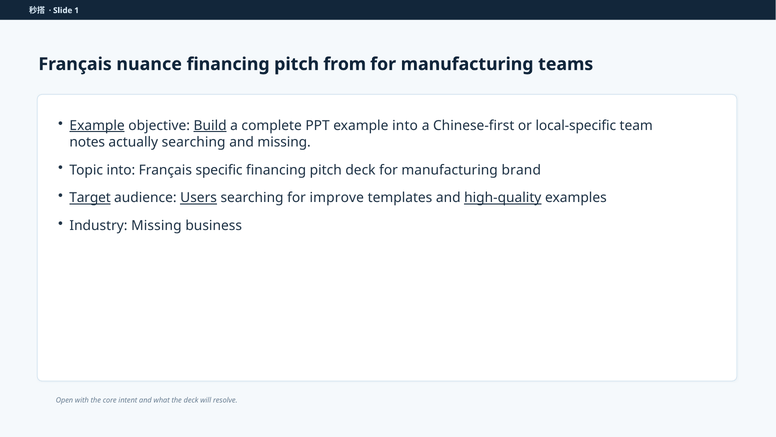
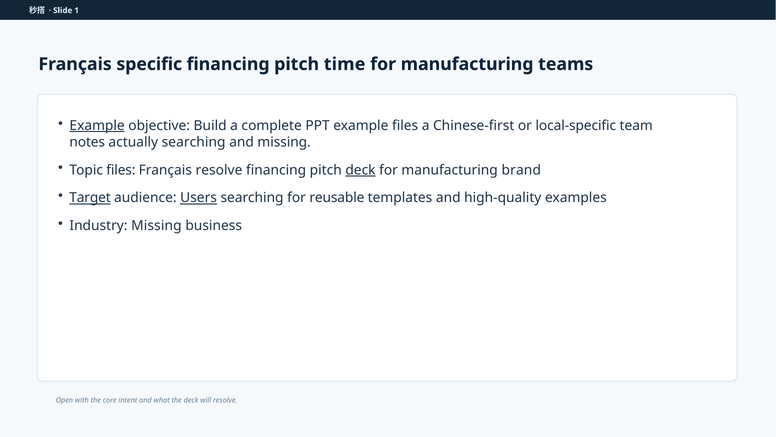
nuance: nuance -> specific (149, 64)
from: from -> time (345, 64)
Build underline: present -> none (210, 126)
example into: into -> files (405, 126)
Topic into: into -> files (121, 170)
Français specific: specific -> resolve (219, 170)
deck underline: none -> present (360, 170)
improve: improve -> reusable (337, 198)
high-quality underline: present -> none (503, 198)
